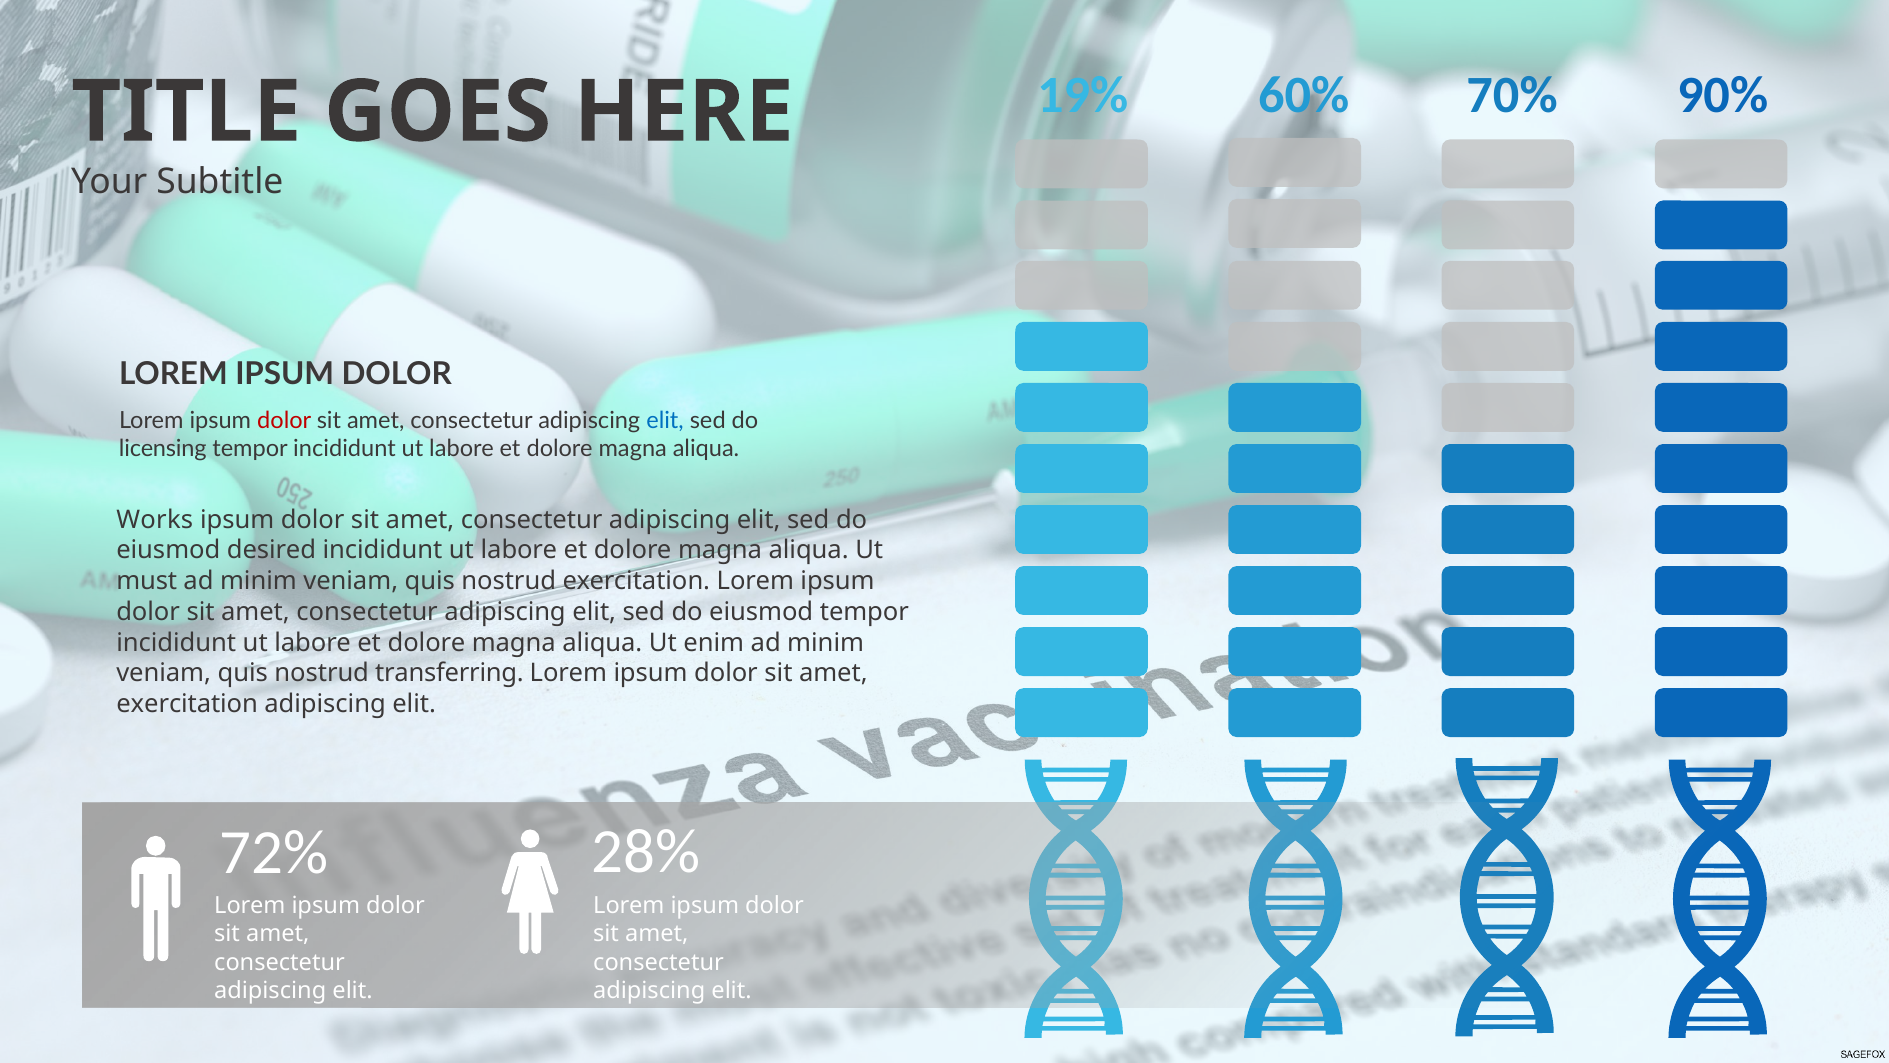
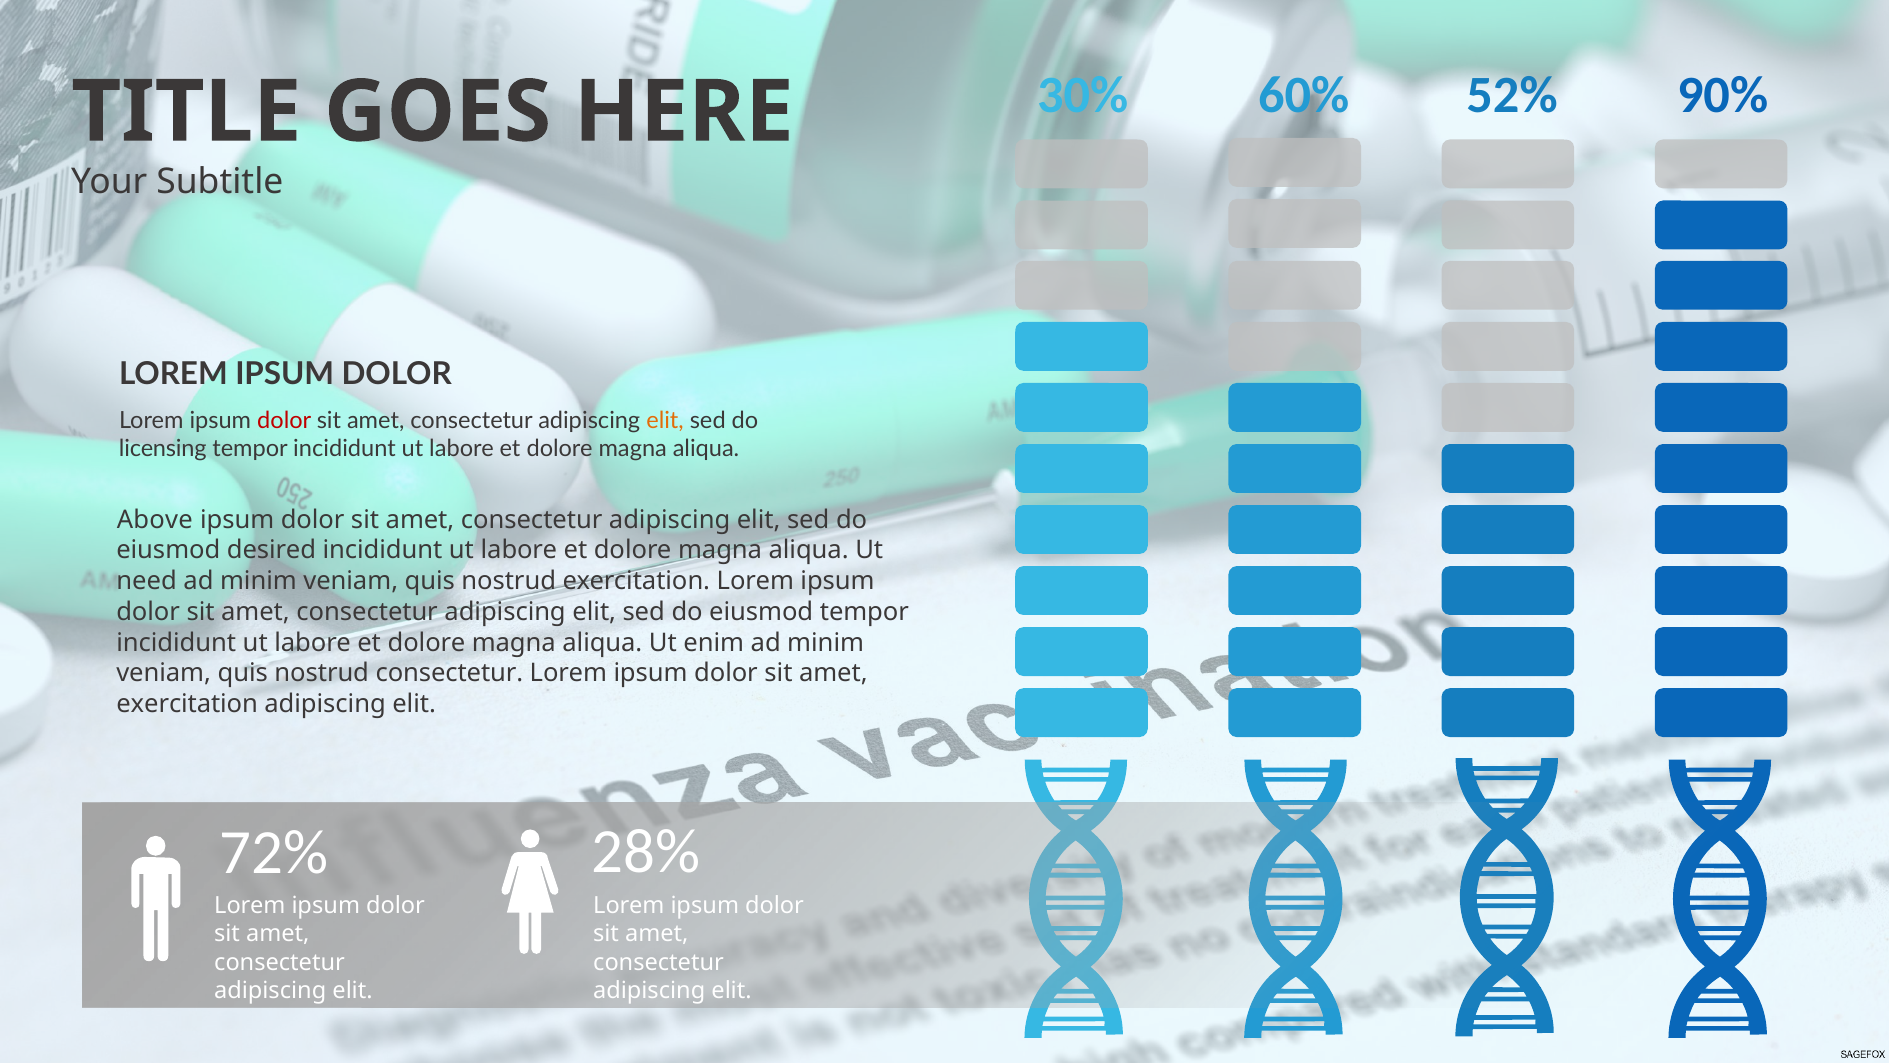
19%: 19% -> 30% (1083, 95)
70%: 70% -> 52% (1512, 95)
elit colour: blue -> orange (665, 421)
Works: Works -> Above (155, 519)
must: must -> need (147, 581)
nostrud transferring: transferring -> consectetur (449, 673)
